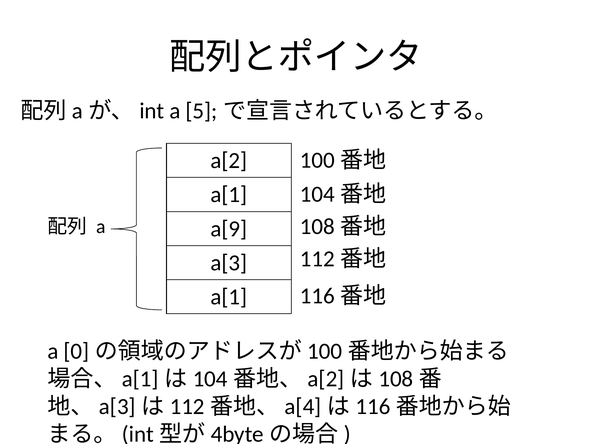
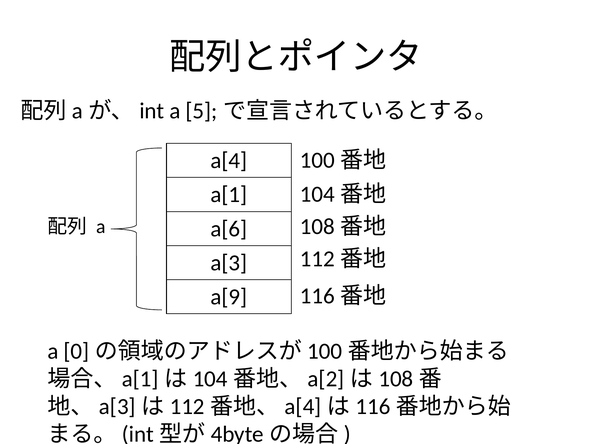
a[2: a[2 -> a[4 (229, 161)
a[9: a[9 -> a[6 (229, 229)
a[1: a[1 -> a[9 (229, 297)
